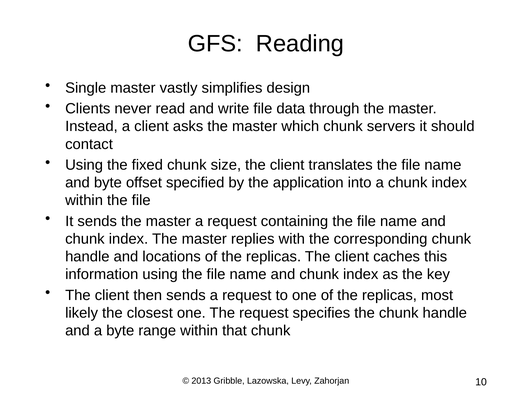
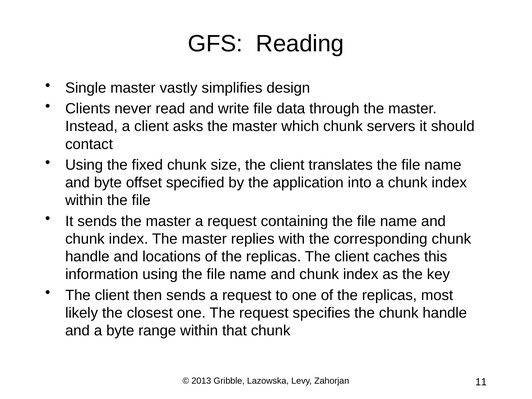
10: 10 -> 11 (481, 382)
